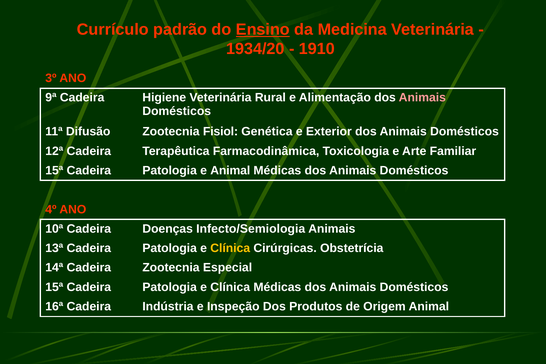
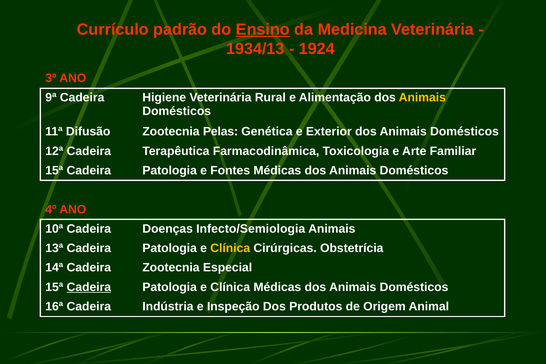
1934/20: 1934/20 -> 1934/13 (255, 49)
1910: 1910 -> 1924 (317, 49)
Animais colour: pink -> yellow (422, 98)
Fisiol: Fisiol -> Pelas (221, 132)
e Animal: Animal -> Fontes (230, 170)
Cadeira underline: none -> present (89, 287)
